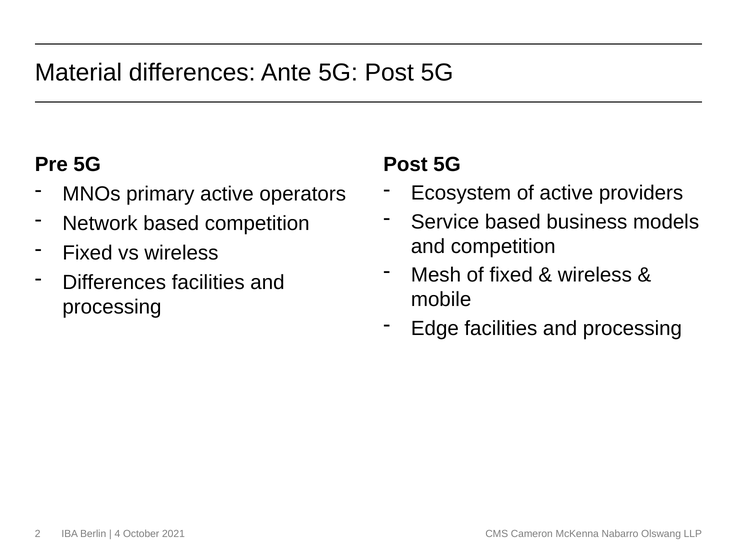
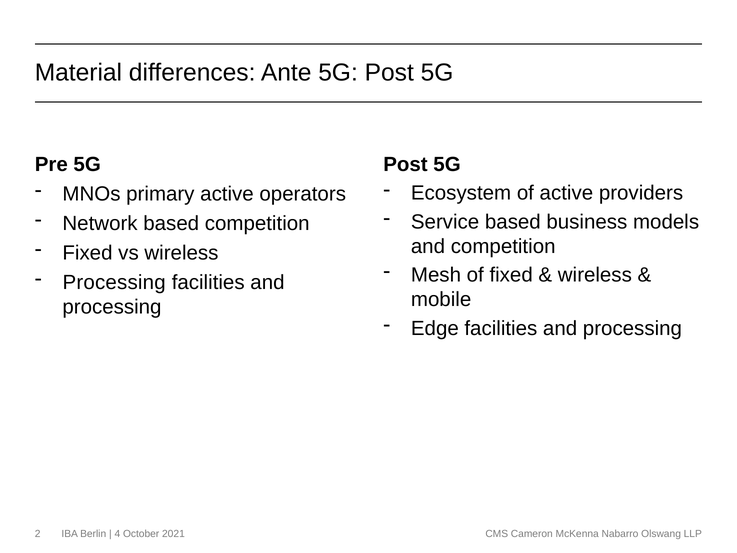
Differences: Differences -> Processing (114, 282)
